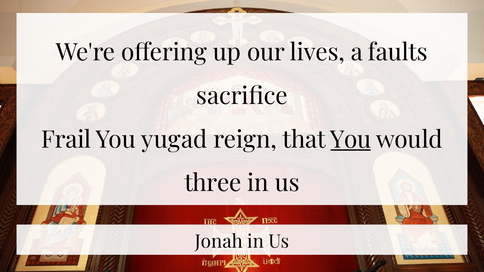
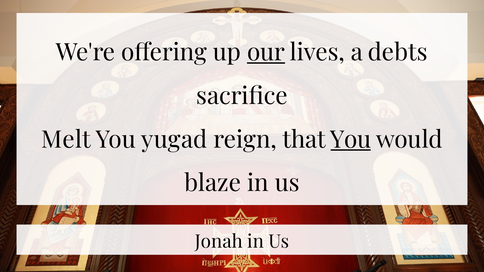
our underline: none -> present (266, 53)
faults: faults -> debts (398, 53)
Frail: Frail -> Melt (66, 140)
three: three -> blaze (213, 183)
